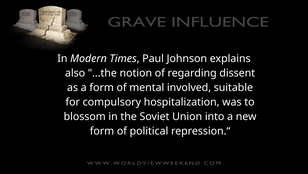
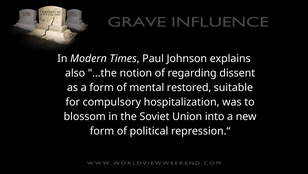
involved: involved -> restored (189, 87)
